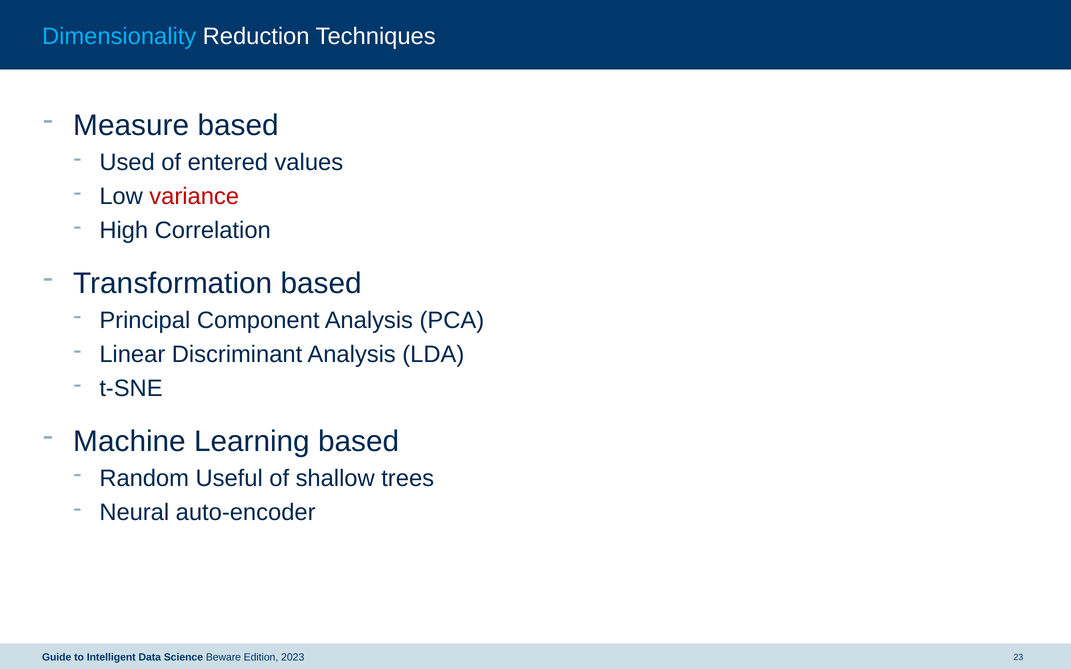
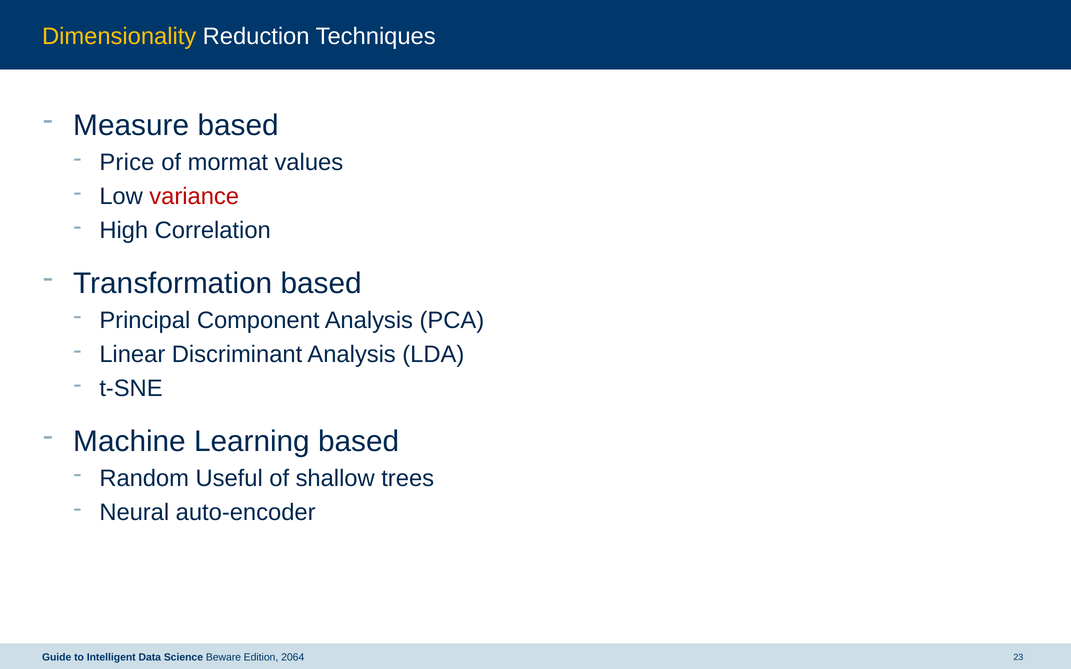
Dimensionality colour: light blue -> yellow (119, 36)
Used: Used -> Price (127, 163)
entered: entered -> mormat (228, 163)
2023: 2023 -> 2064 (293, 658)
